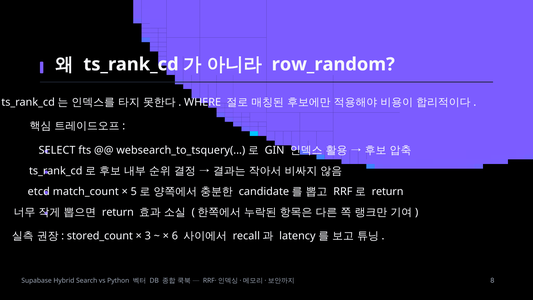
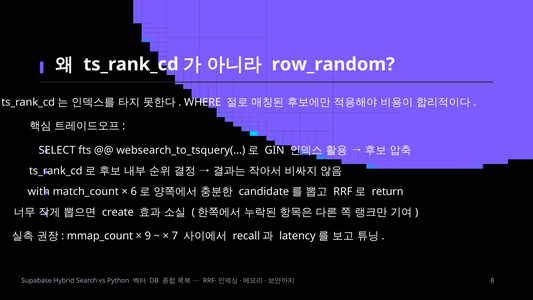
etcd: etcd -> with (39, 191)
5: 5 -> 6 (134, 191)
return: return -> create (118, 212)
stored_count: stored_count -> mmap_count (100, 236)
3: 3 -> 9 (148, 236)
6: 6 -> 7 (175, 236)
